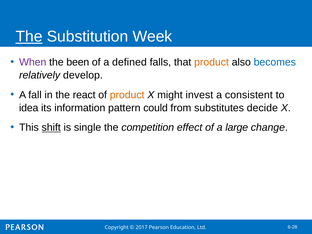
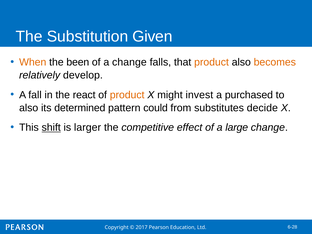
The underline: present -> none (29, 37)
Week: Week -> Given (152, 37)
When colour: purple -> orange (33, 62)
a defined: defined -> change (129, 62)
becomes colour: blue -> orange (275, 62)
consistent: consistent -> purchased (249, 95)
idea: idea -> also (29, 108)
information: information -> determined (80, 108)
single: single -> larger (88, 128)
competition: competition -> competitive (148, 128)
